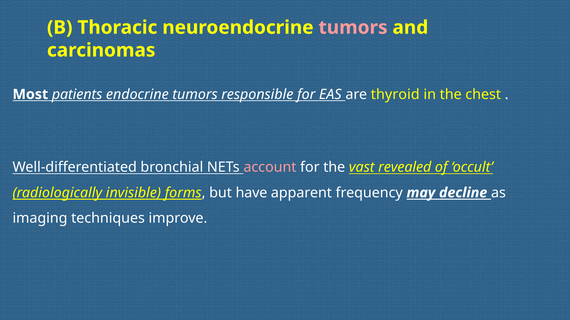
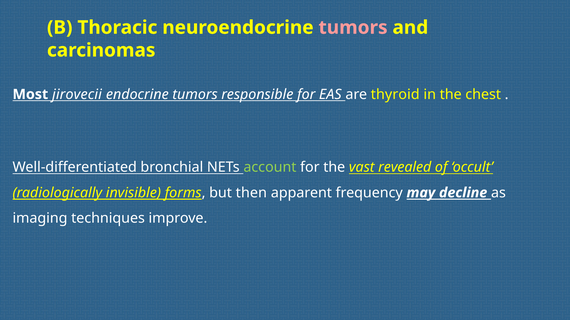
patients: patients -> jirovecii (77, 94)
account colour: pink -> light green (270, 167)
have: have -> then (251, 193)
